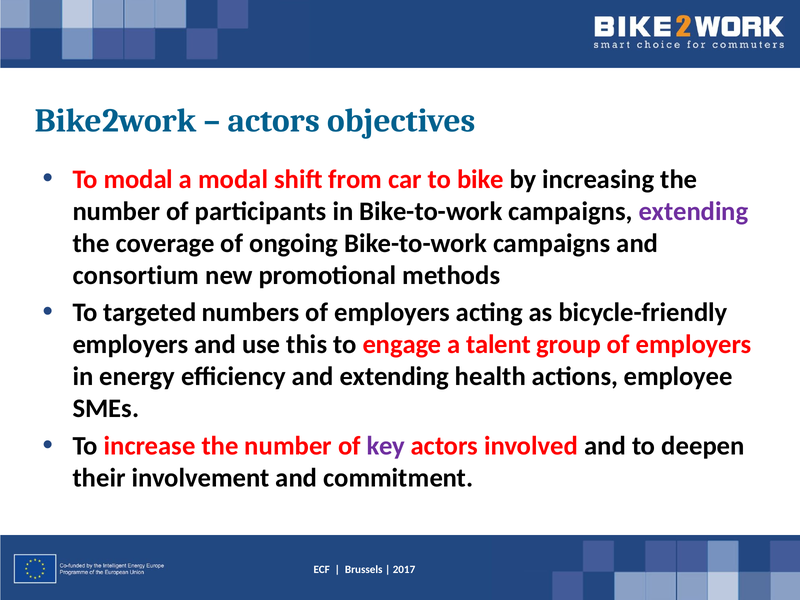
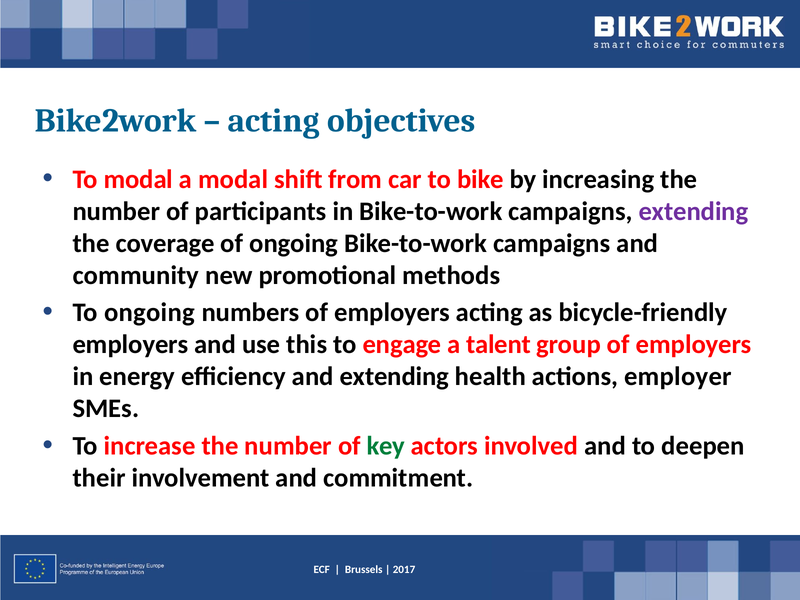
actors: actors -> acting (274, 121)
consortium: consortium -> community (136, 275)
To targeted: targeted -> ongoing (150, 313)
employee: employee -> employer (678, 377)
key colour: purple -> green (386, 446)
